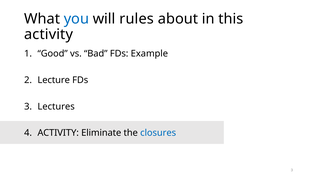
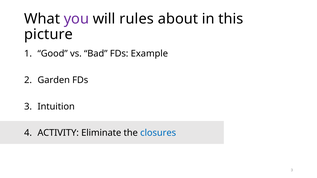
you colour: blue -> purple (76, 19)
activity: activity -> picture (49, 34)
Lecture: Lecture -> Garden (54, 80)
Lectures: Lectures -> Intuition (56, 107)
